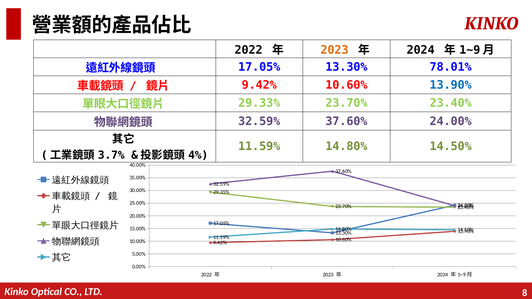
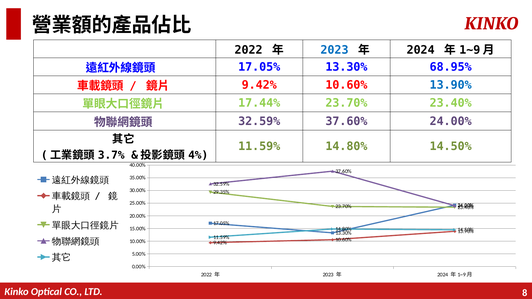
2023 colour: orange -> blue (334, 50)
78.01%: 78.01% -> 68.95% (451, 67)
29.33%: 29.33% -> 17.44% (259, 103)
